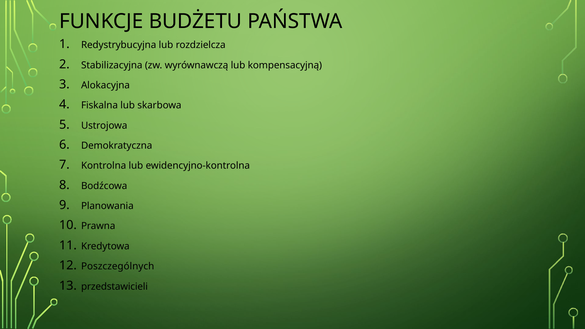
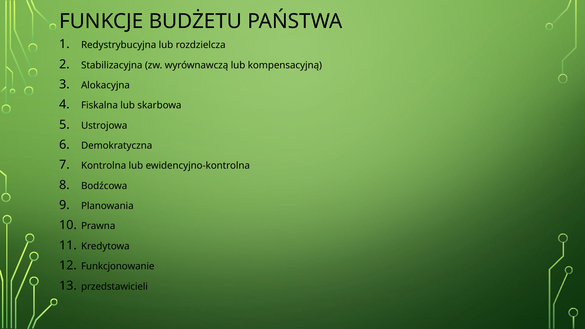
Poszczególnych: Poszczególnych -> Funkcjonowanie (118, 266)
